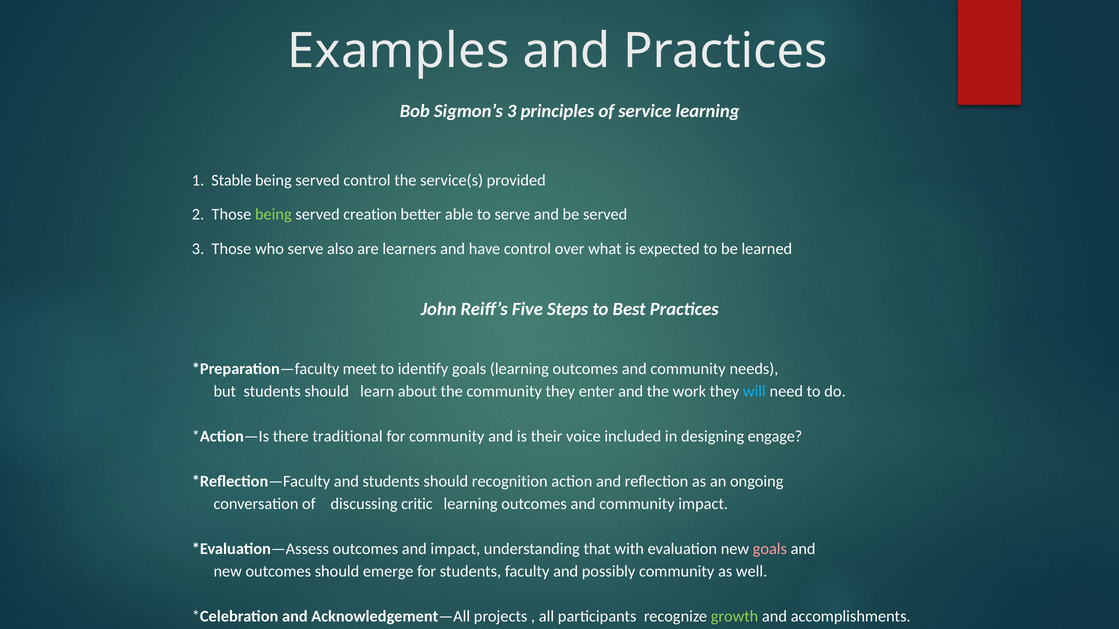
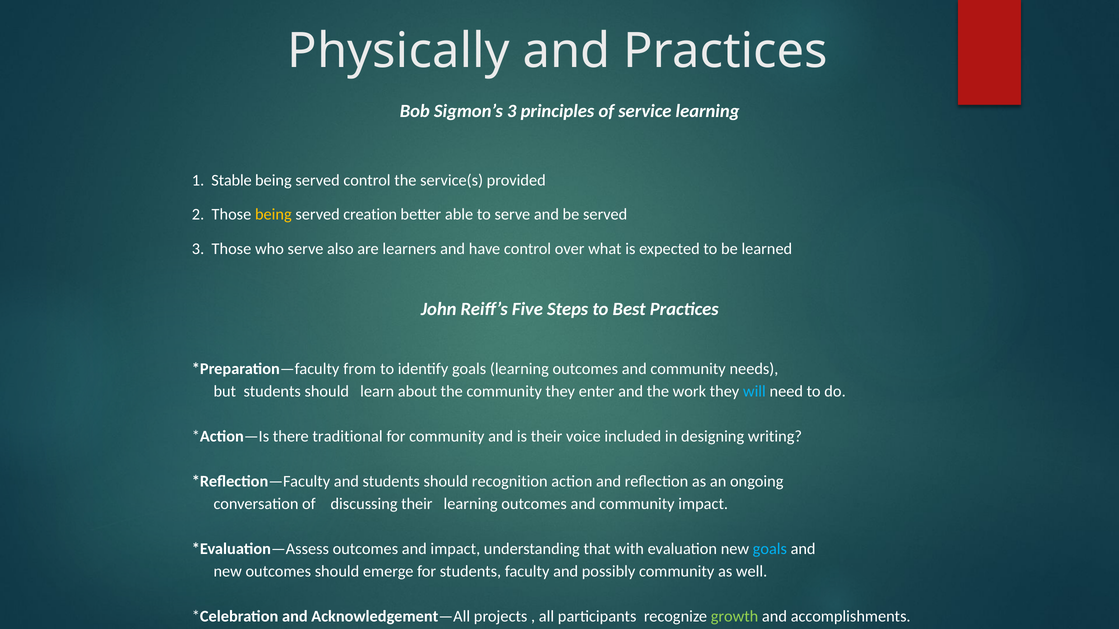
Examples: Examples -> Physically (399, 51)
being colour: light green -> yellow (273, 215)
meet: meet -> from (360, 369)
engage: engage -> writing (775, 437)
discussing critic: critic -> their (417, 504)
goals colour: pink -> light blue (770, 549)
